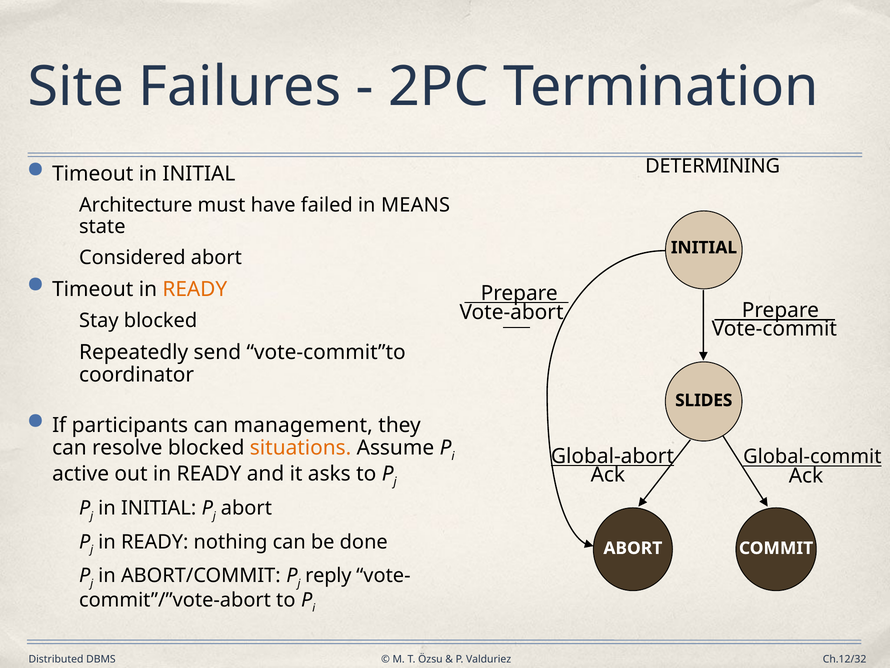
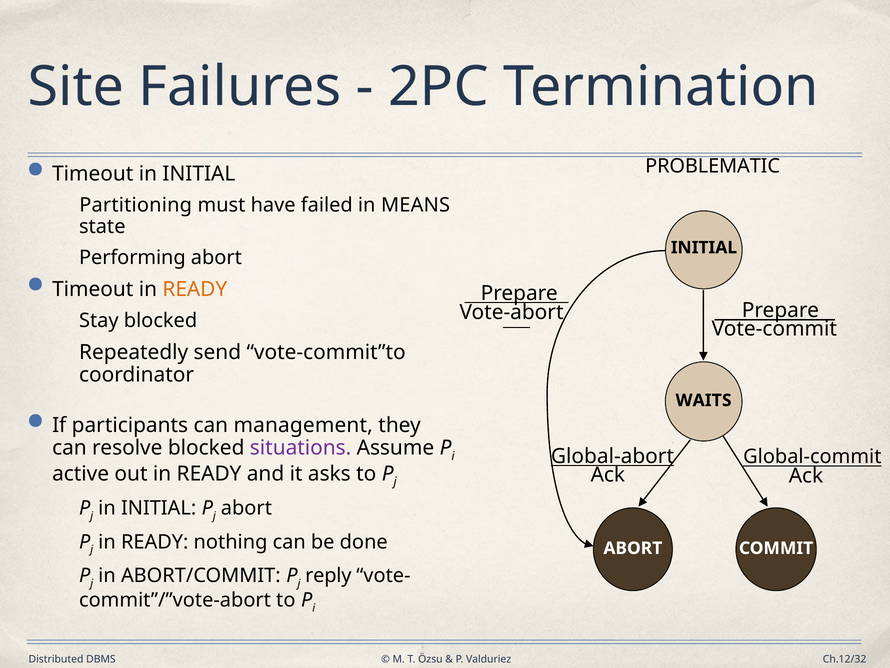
DETERMINING: DETERMINING -> PROBLEMATIC (713, 166)
Architecture: Architecture -> Partitioning (136, 205)
Considered: Considered -> Performing (132, 258)
SLIDES: SLIDES -> WAITS (704, 400)
situations colour: orange -> purple (301, 448)
